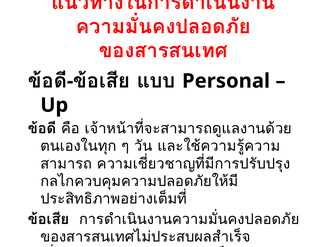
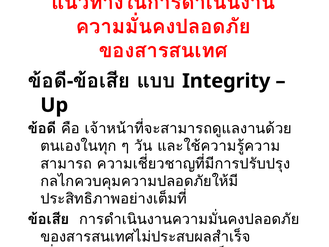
Personal: Personal -> Integrity (226, 81)
